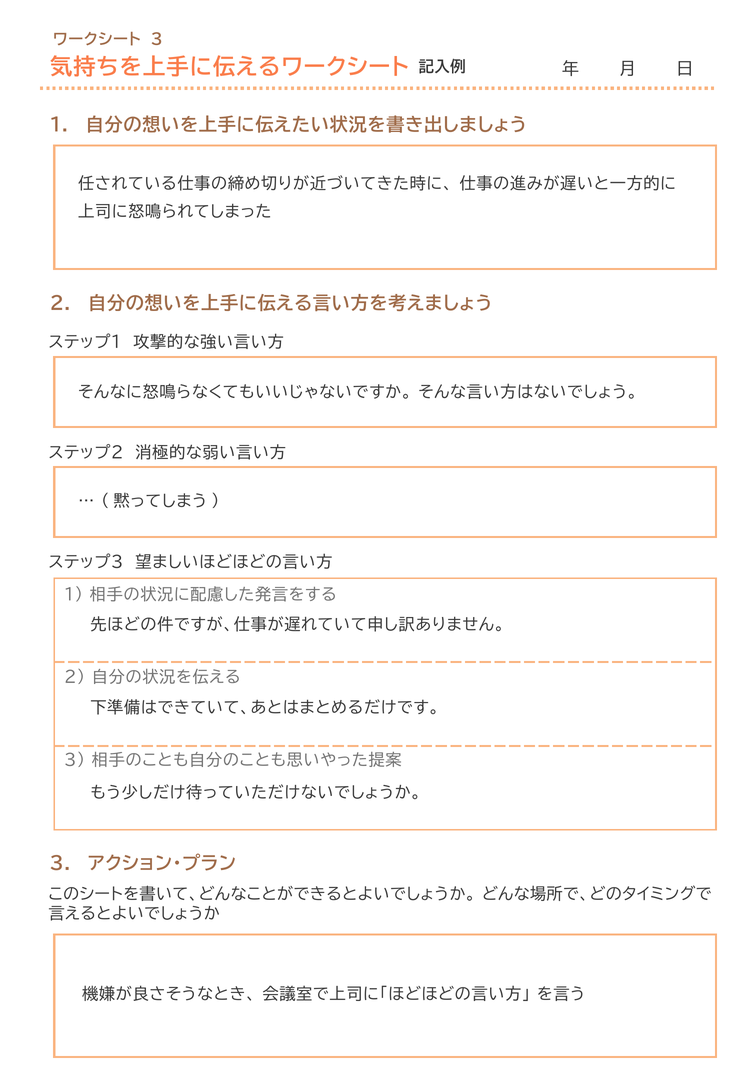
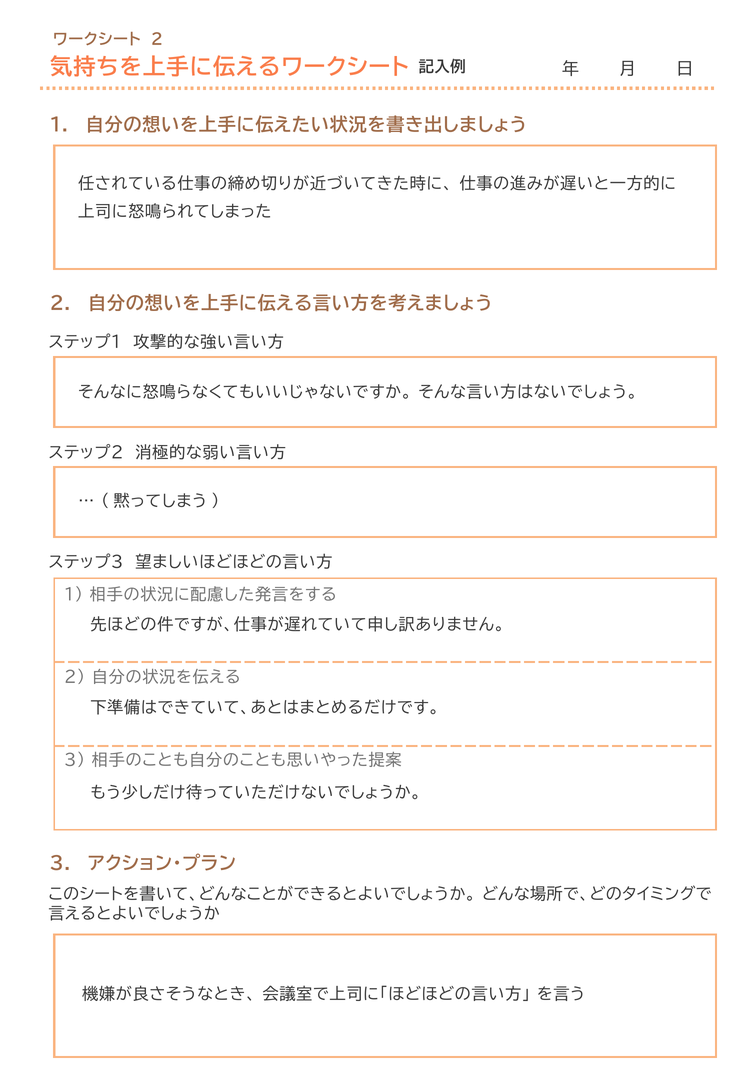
3: 3 -> 2 (157, 40)
